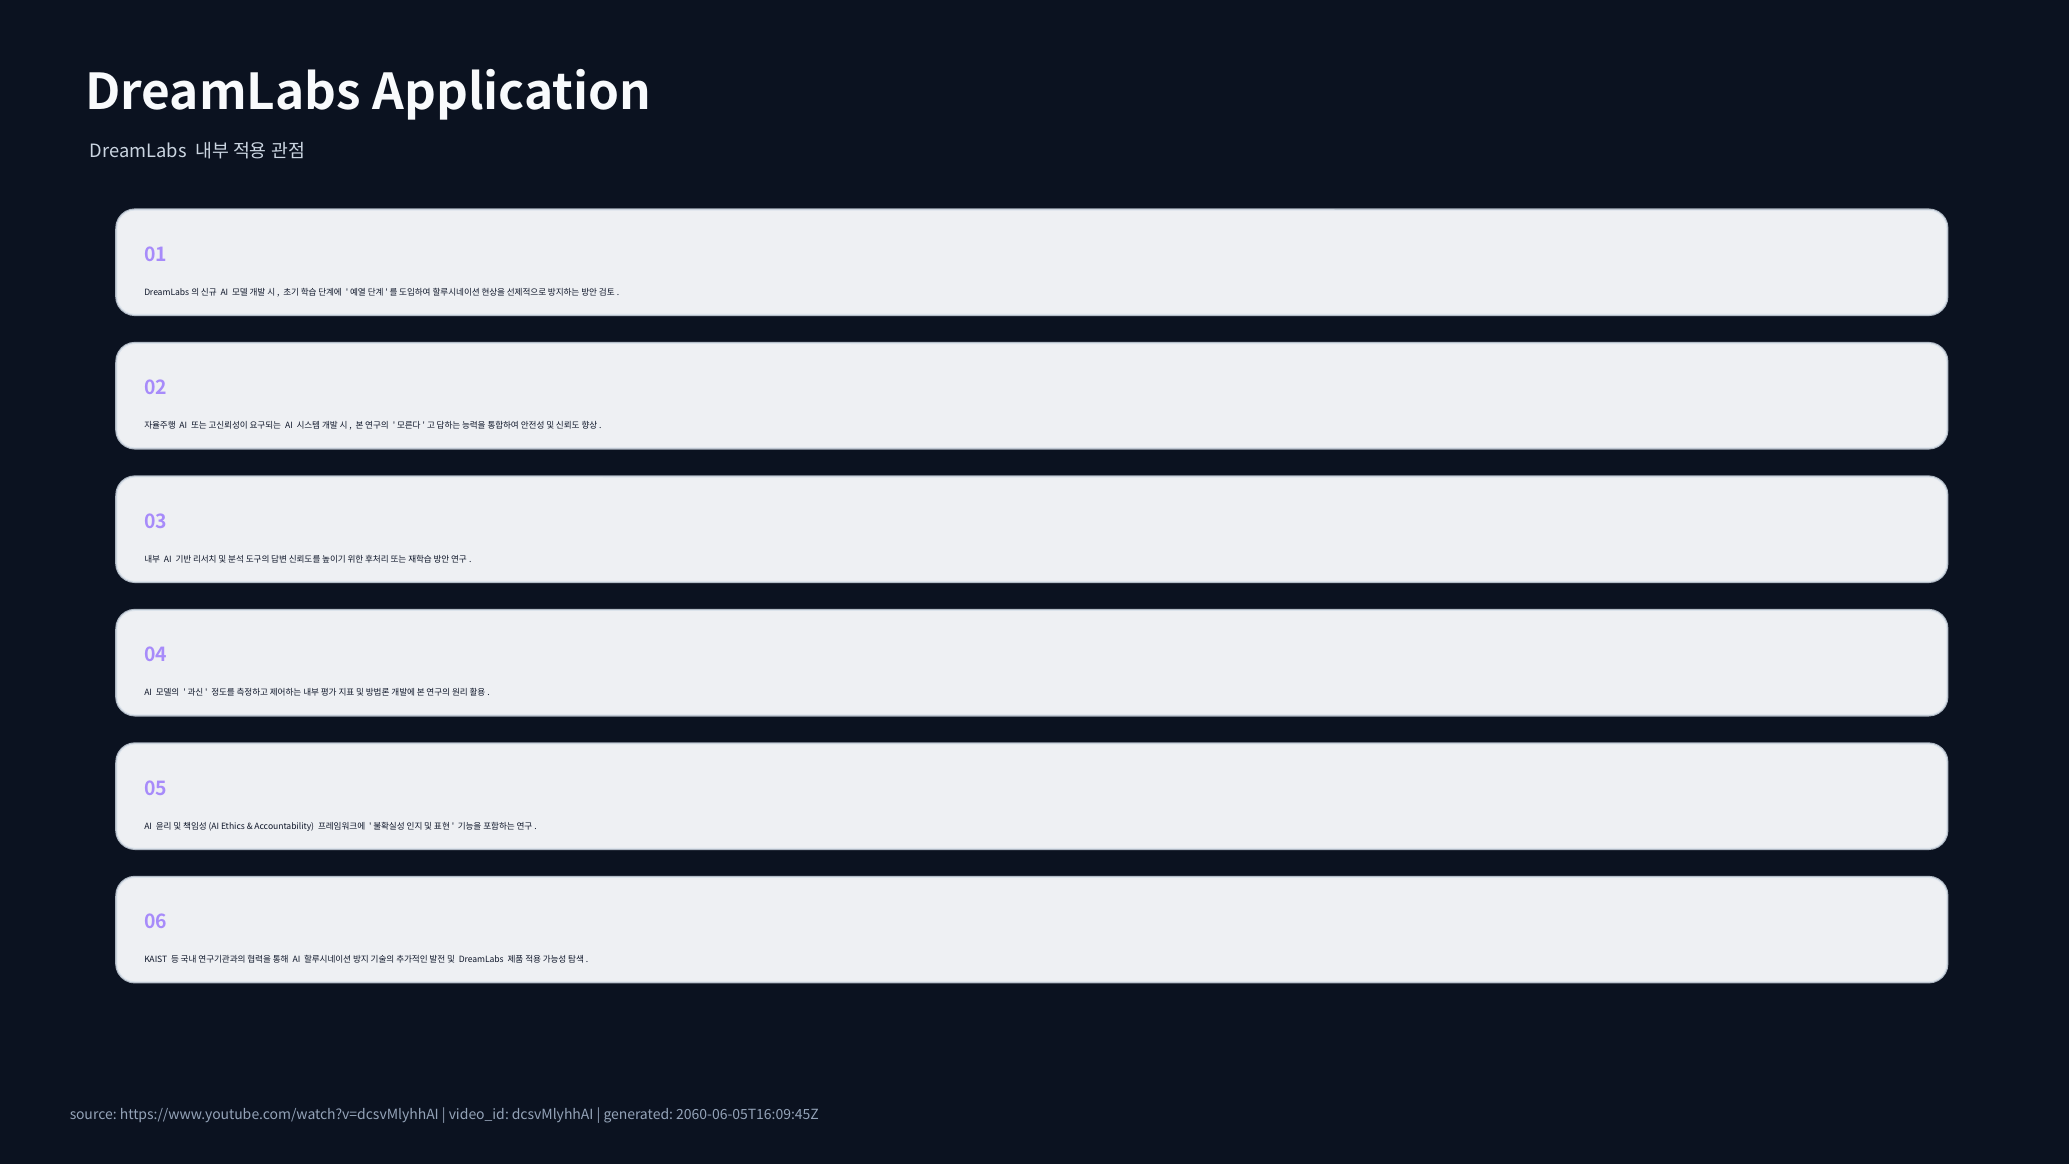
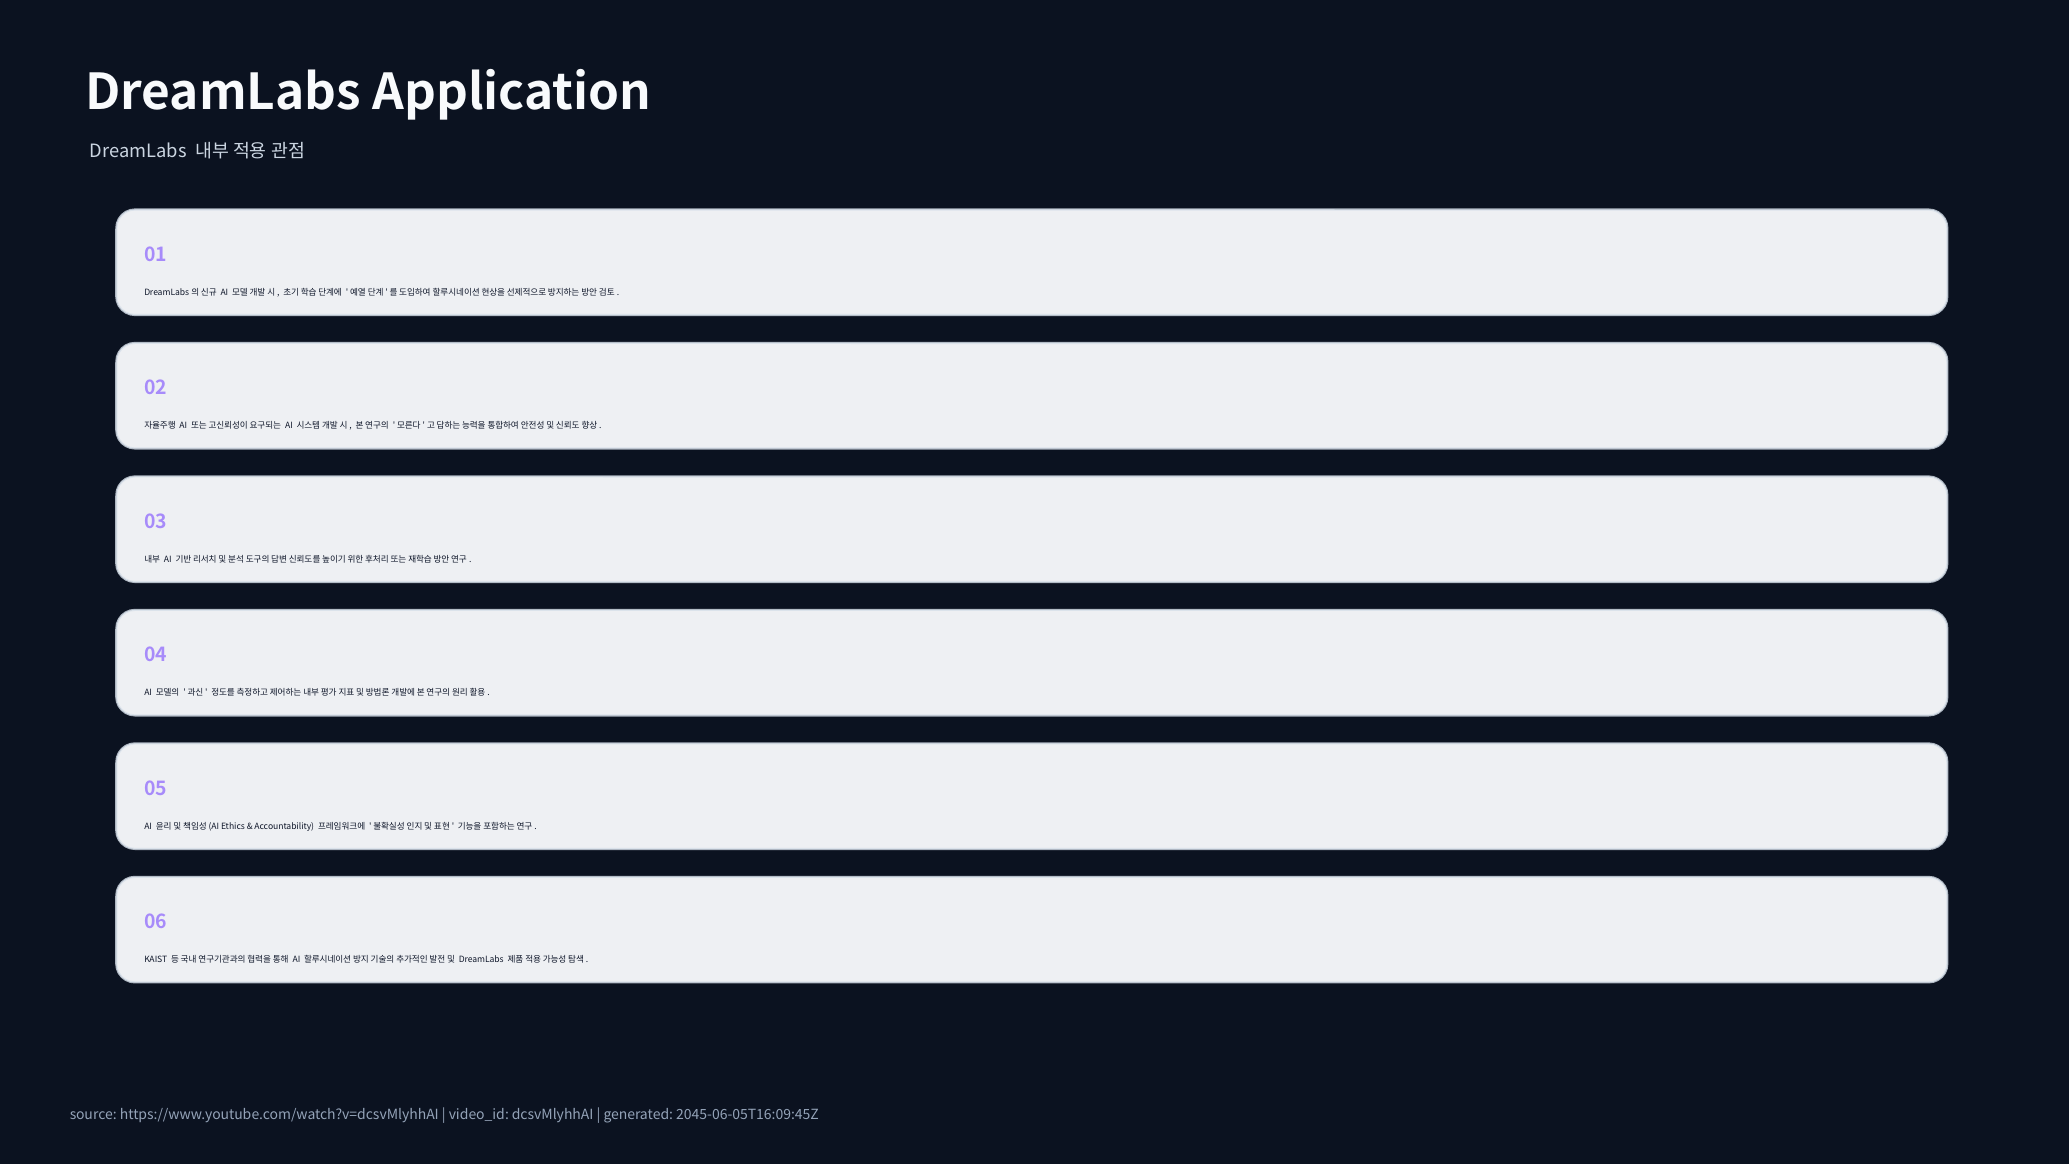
2060-06-05T16:09:45Z: 2060-06-05T16:09:45Z -> 2045-06-05T16:09:45Z (748, 1114)
